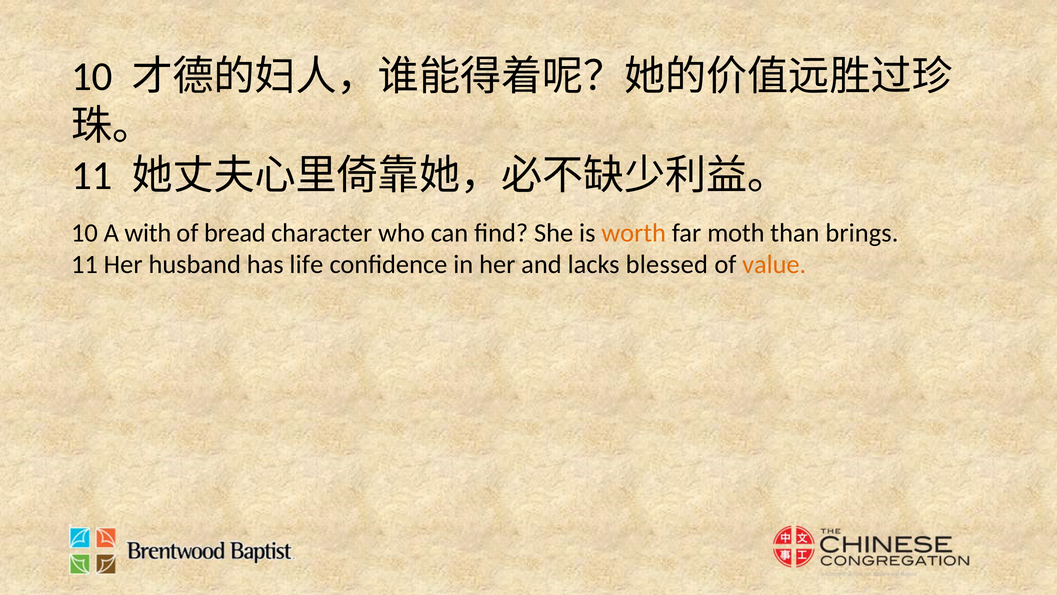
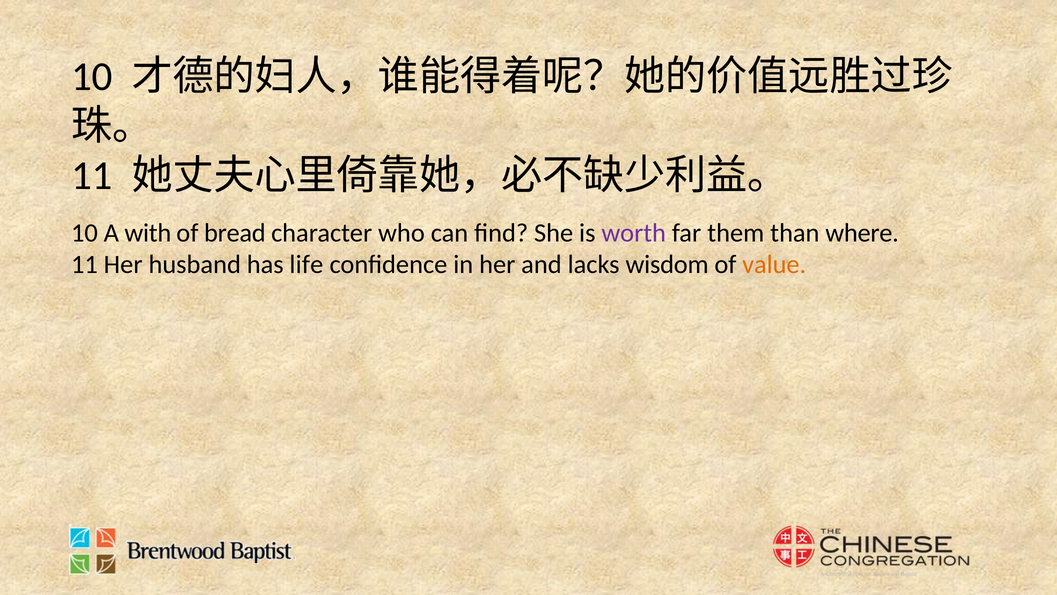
worth colour: orange -> purple (634, 233)
moth: moth -> them (736, 233)
brings: brings -> where (862, 233)
blessed: blessed -> wisdom (667, 264)
